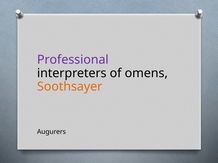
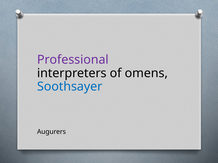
Soothsayer colour: orange -> blue (70, 87)
